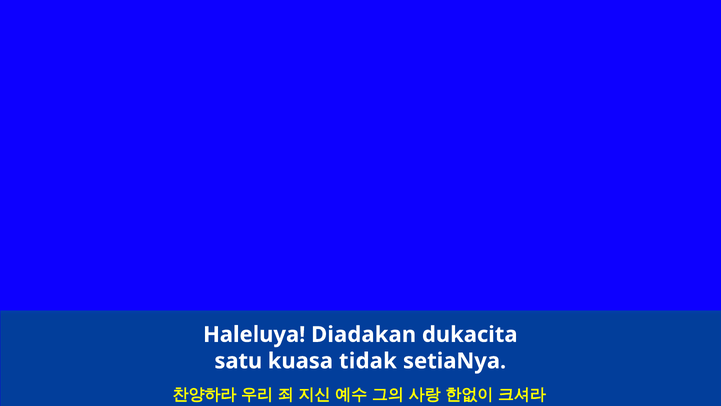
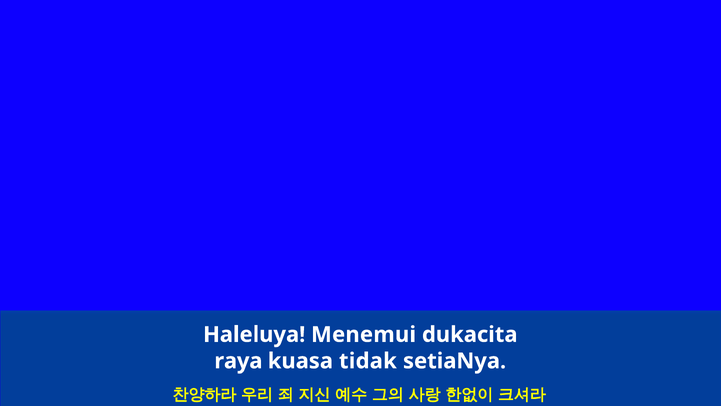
Diadakan: Diadakan -> Menemui (364, 334)
satu: satu -> raya (238, 361)
